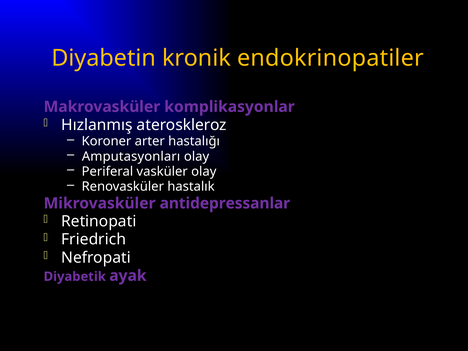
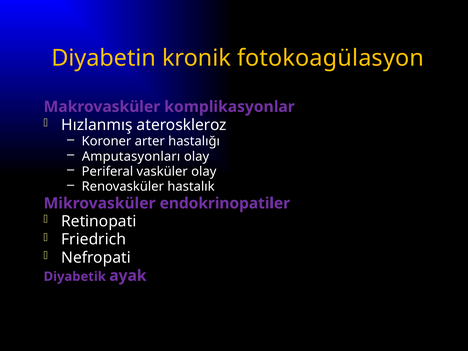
endokrinopatiler: endokrinopatiler -> fotokoagülasyon (330, 58)
antidepressanlar: antidepressanlar -> endokrinopatiler (225, 203)
